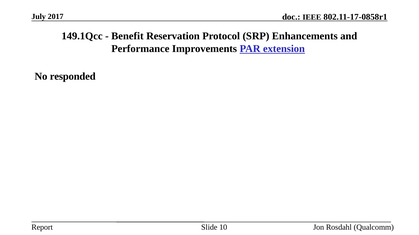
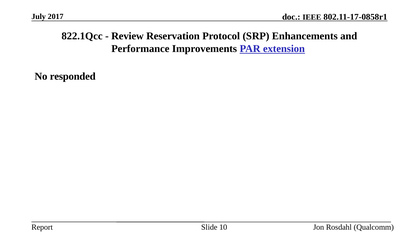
149.1Qcc: 149.1Qcc -> 822.1Qcc (82, 36)
Benefit: Benefit -> Review (127, 36)
